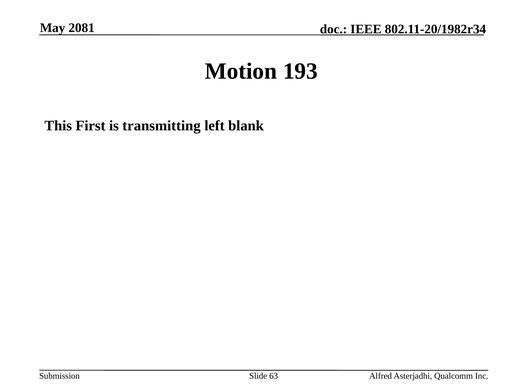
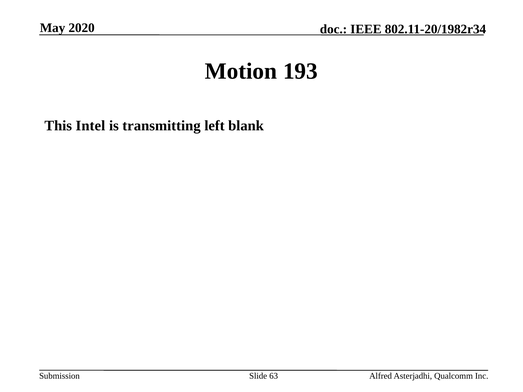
2081: 2081 -> 2020 (82, 28)
First: First -> Intel (90, 126)
